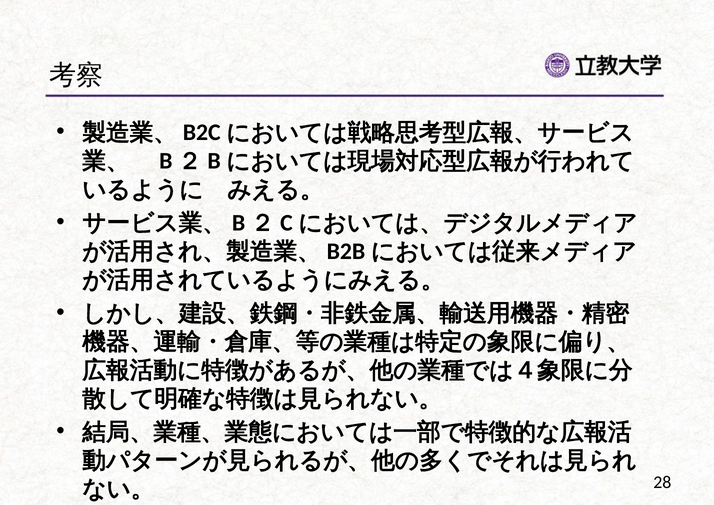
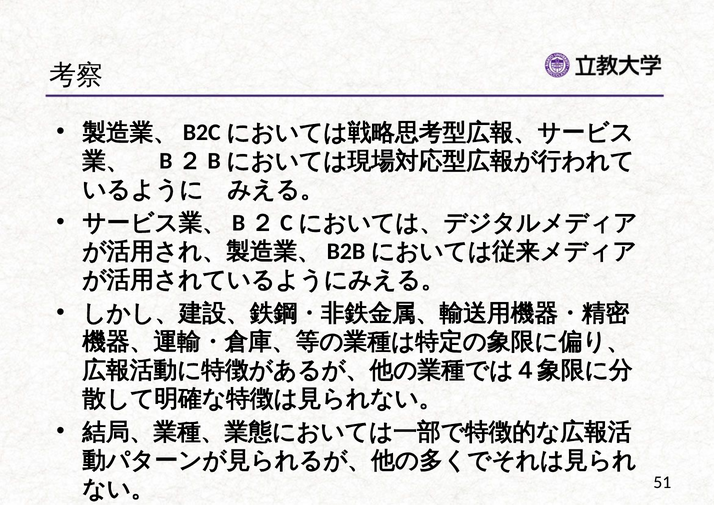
28: 28 -> 51 (662, 482)
